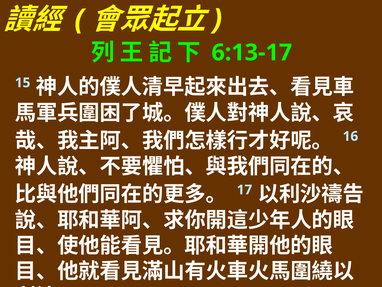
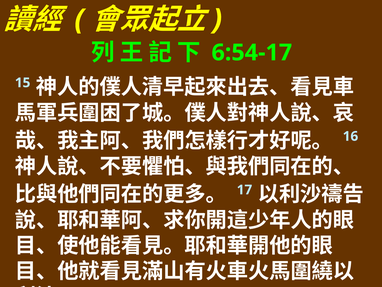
6:13-17: 6:13-17 -> 6:54-17 (252, 53)
